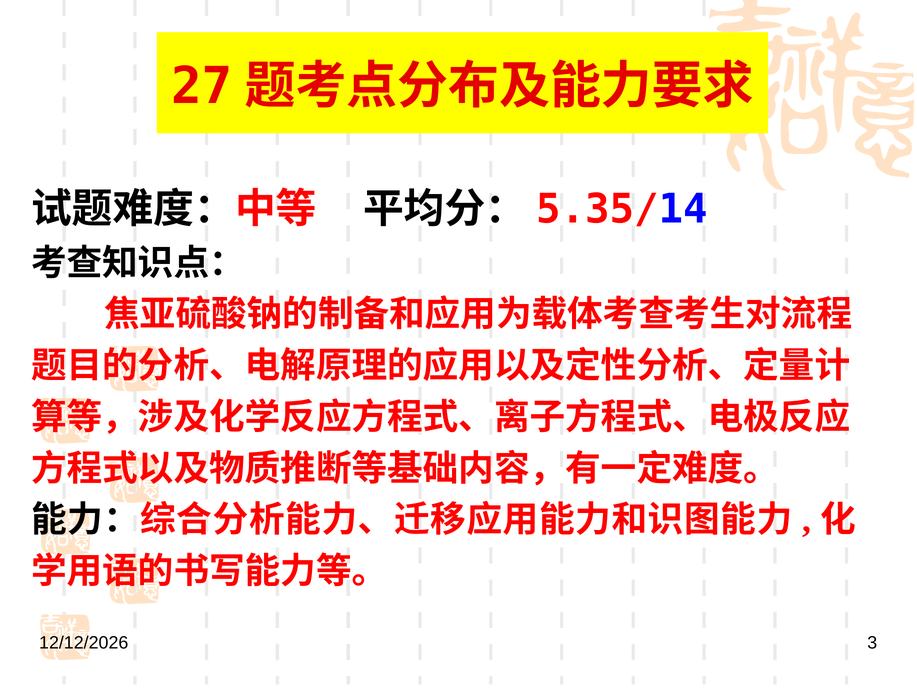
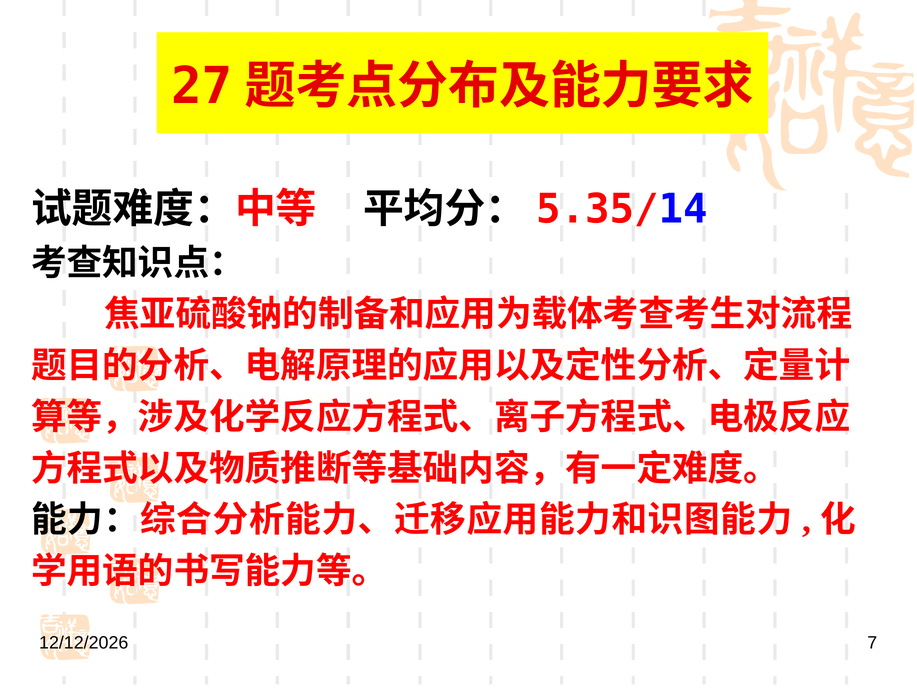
3: 3 -> 7 (872, 643)
